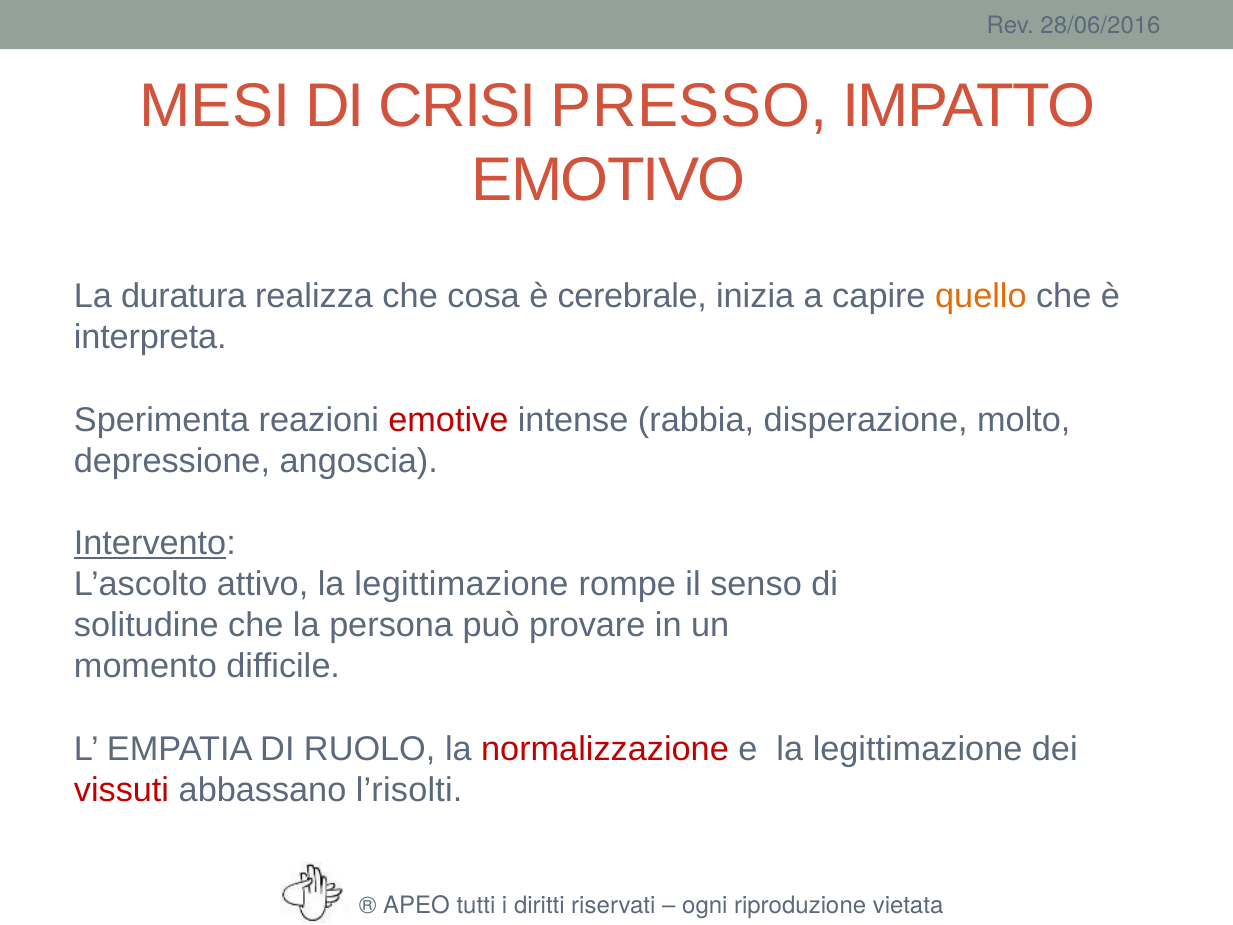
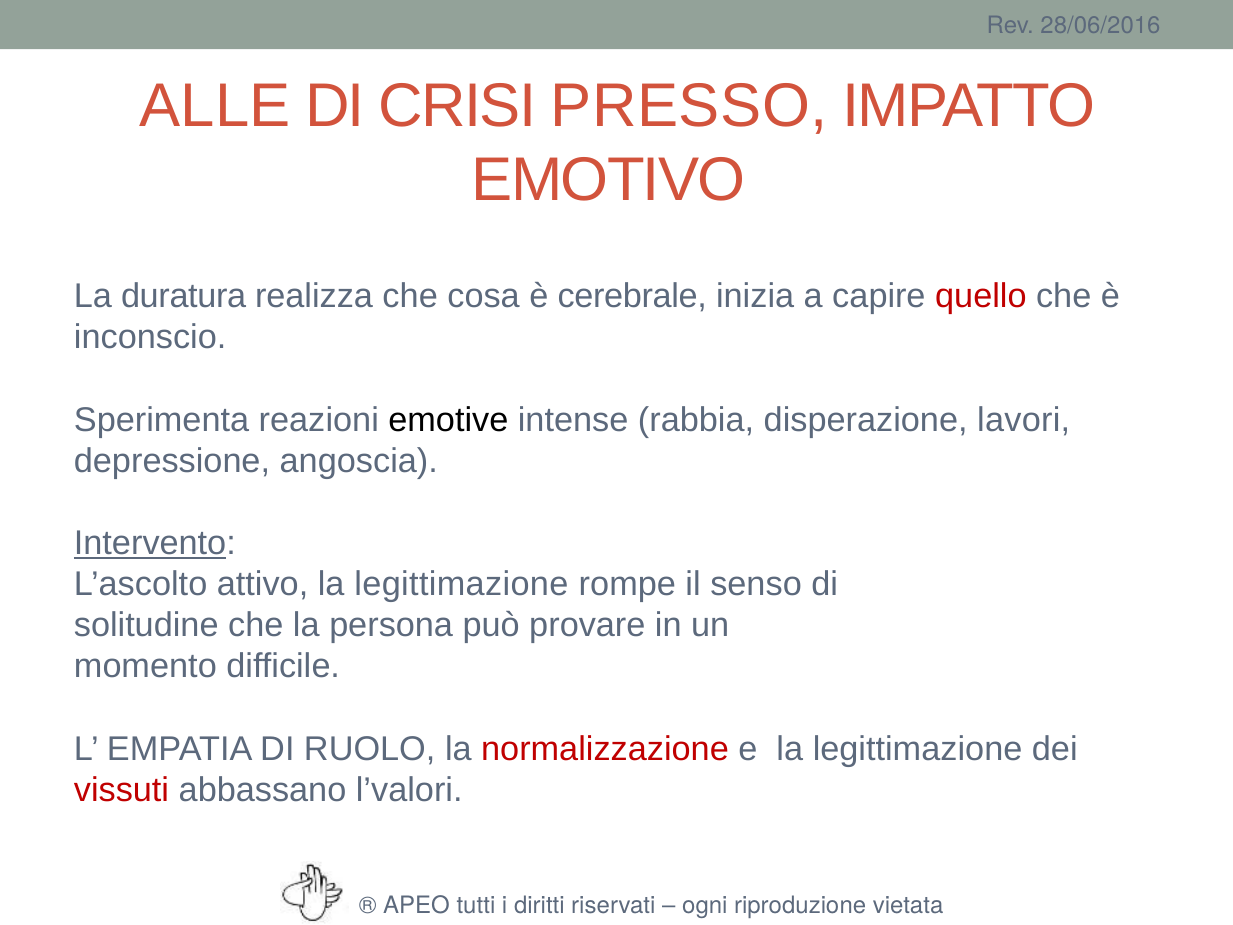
MESI: MESI -> ALLE (215, 106)
quello colour: orange -> red (981, 296)
interpreta: interpreta -> inconscio (150, 337)
emotive colour: red -> black (448, 420)
molto: molto -> lavori (1024, 420)
l’risolti: l’risolti -> l’valori (409, 790)
